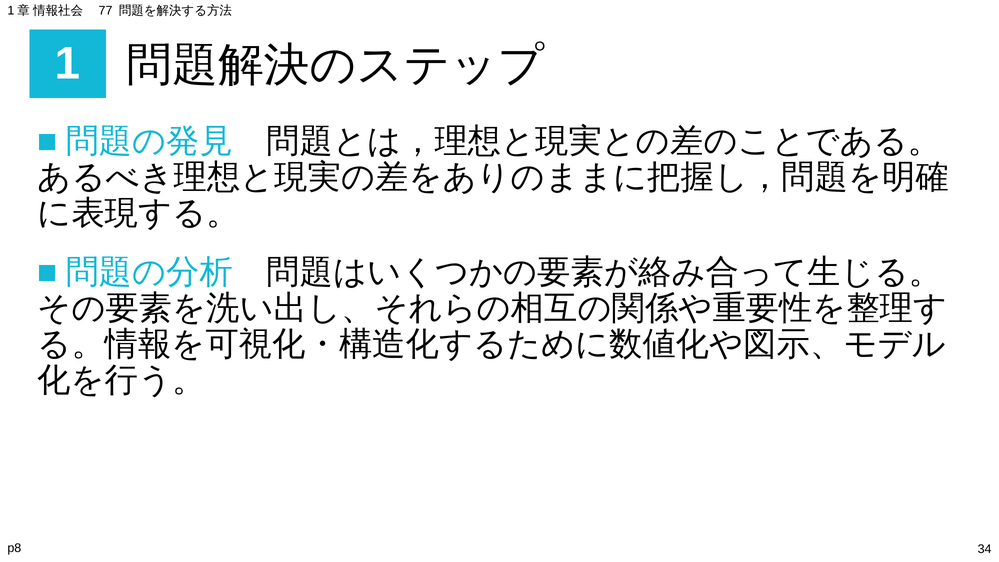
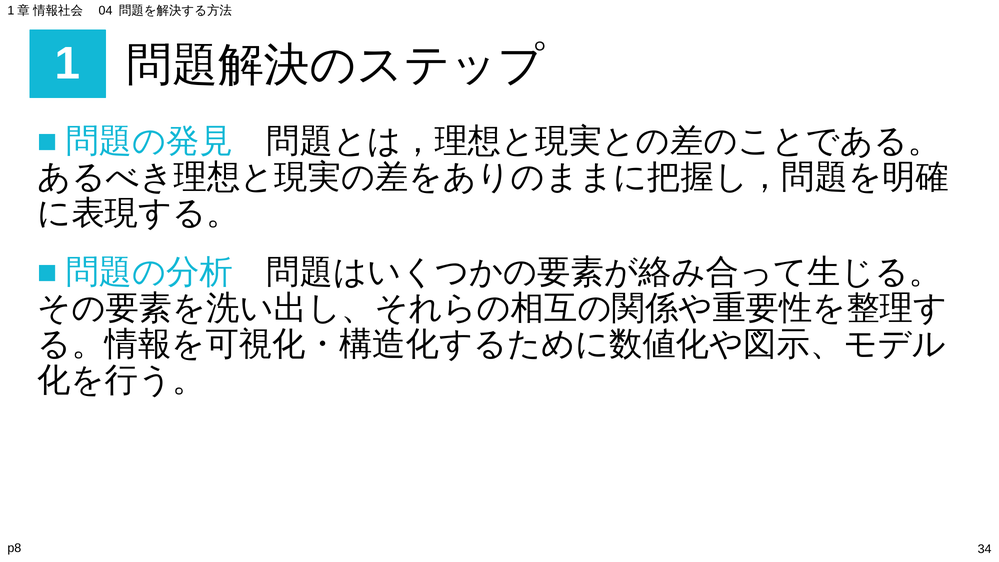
77: 77 -> 04 (106, 10)
